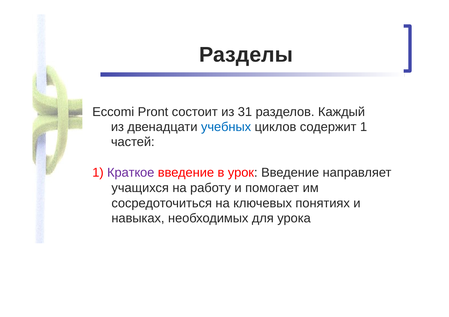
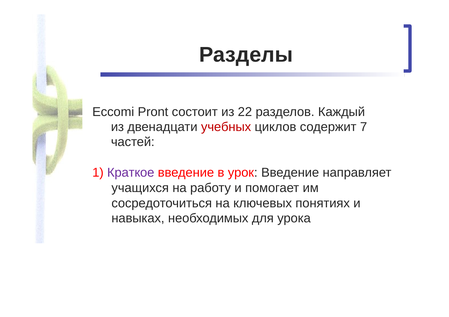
31: 31 -> 22 (245, 112)
учебных colour: blue -> red (226, 127)
содержит 1: 1 -> 7 (364, 127)
